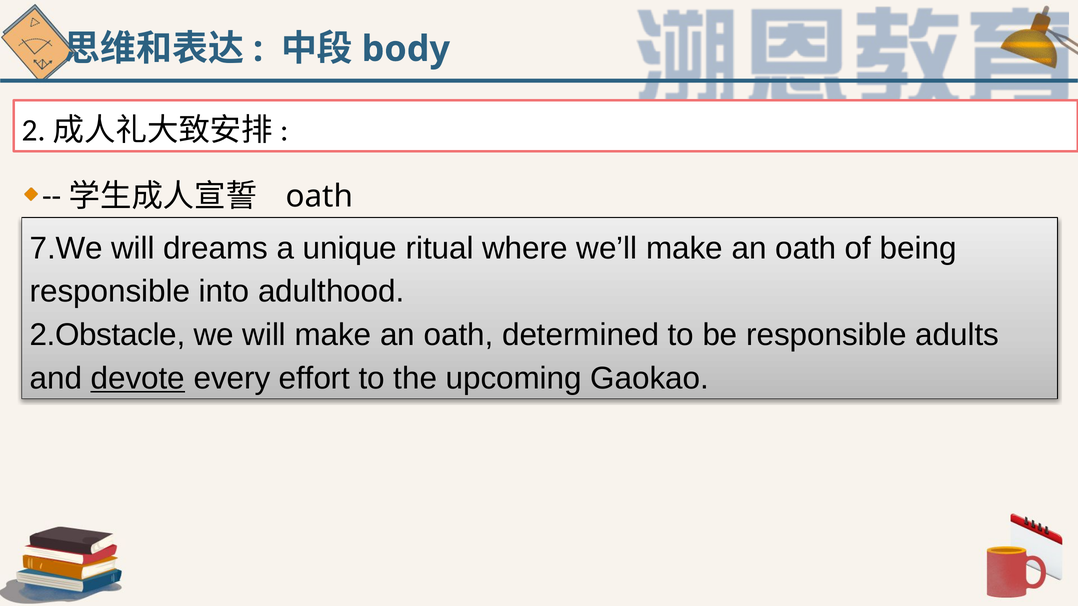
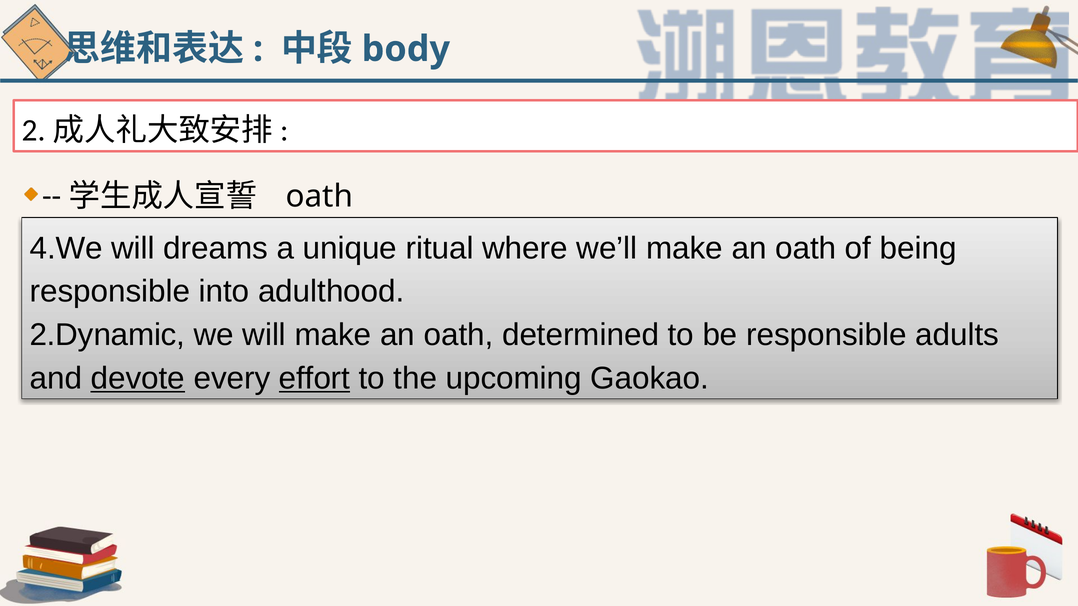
7.We: 7.We -> 4.We (66, 248)
2.Obstacle: 2.Obstacle -> 2.Dynamic (107, 335)
effort underline: none -> present (314, 378)
